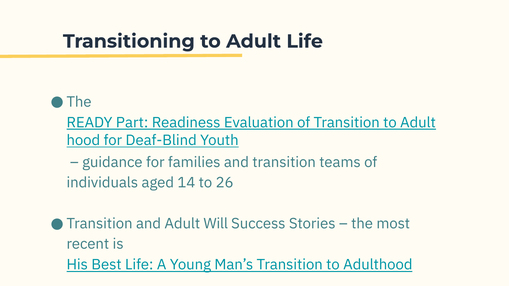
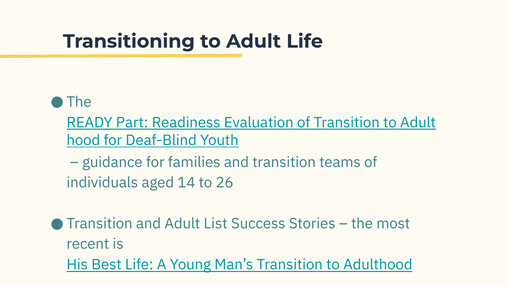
Will: Will -> List (216, 224)
